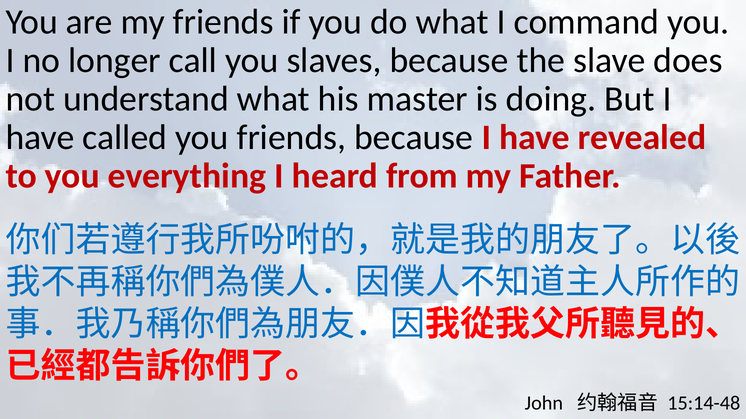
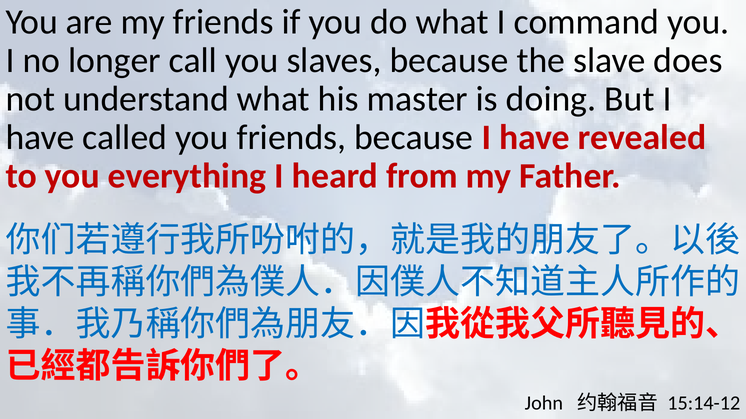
15:14-48: 15:14-48 -> 15:14-12 (704, 404)
